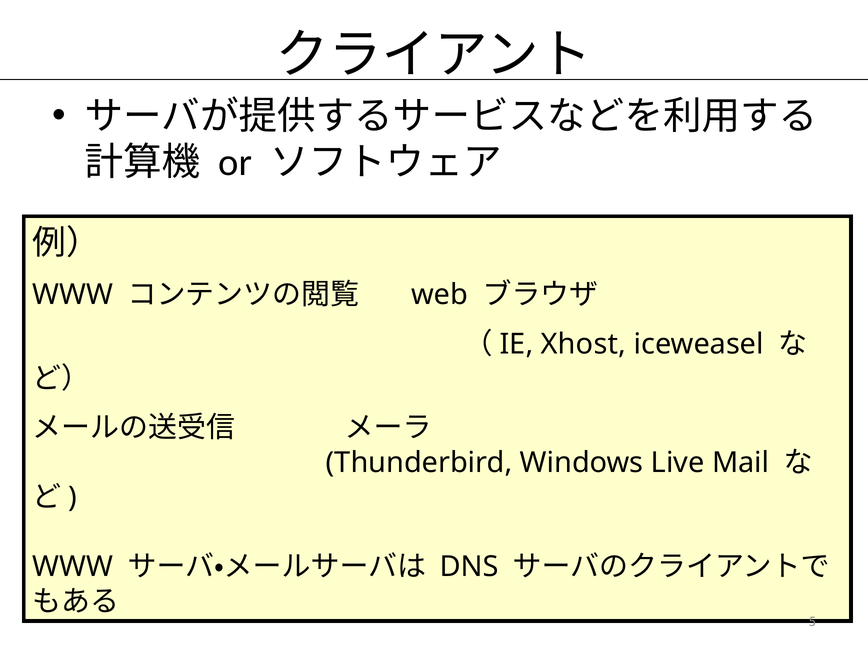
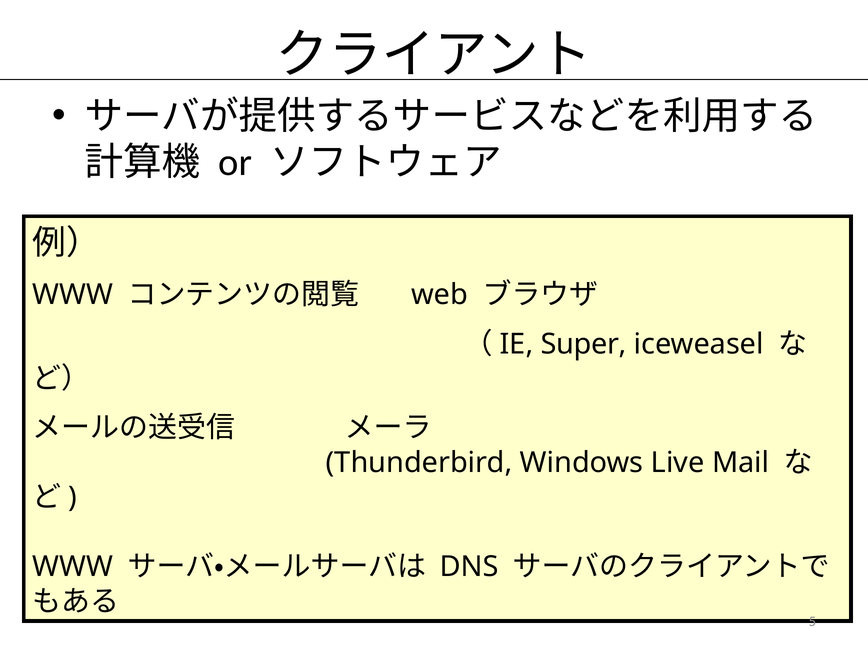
Xhost: Xhost -> Super (584, 344)
